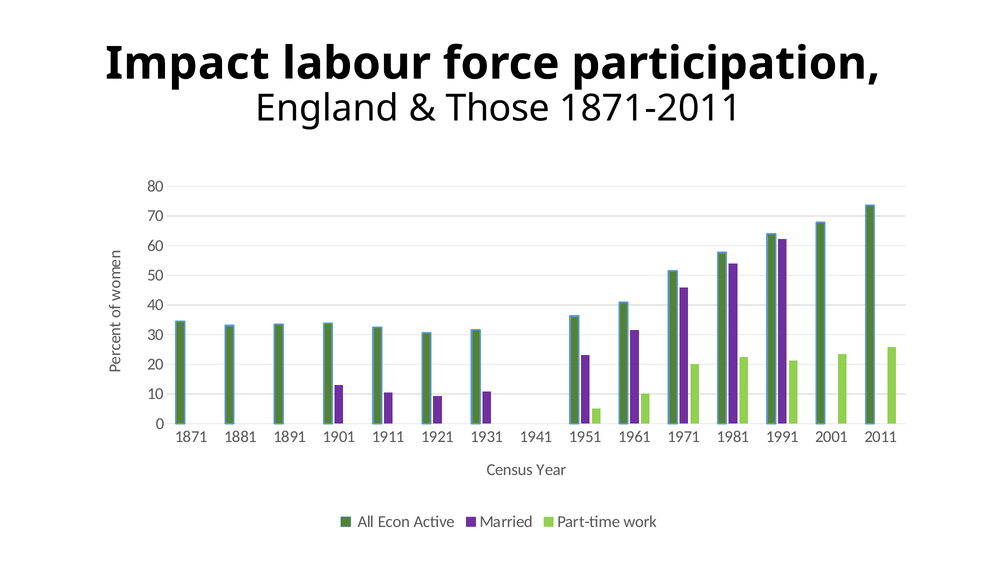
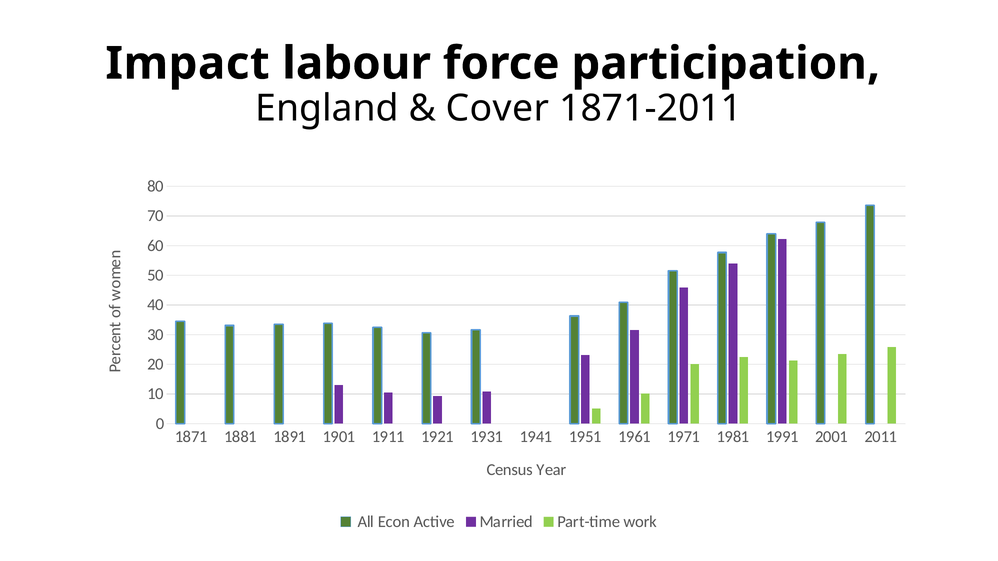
Those: Those -> Cover (497, 109)
